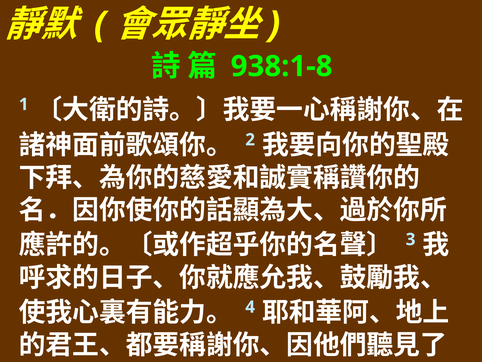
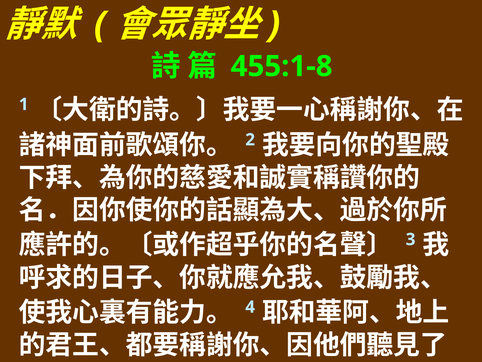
938:1-8: 938:1-8 -> 455:1-8 (282, 66)
